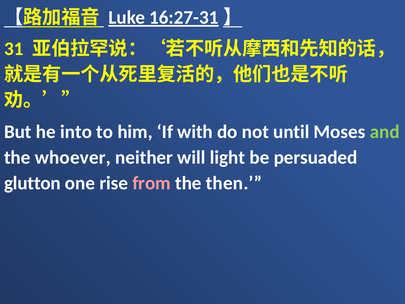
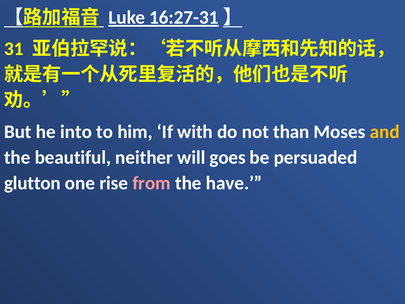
until: until -> than (291, 132)
and colour: light green -> yellow (385, 132)
whoever: whoever -> beautiful (73, 157)
light: light -> goes (228, 157)
then: then -> have (234, 183)
